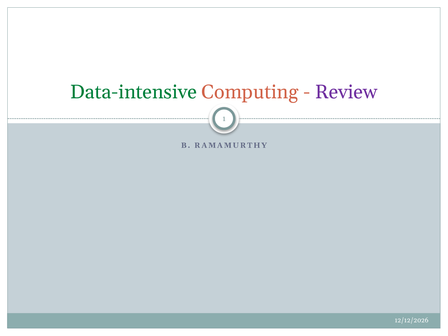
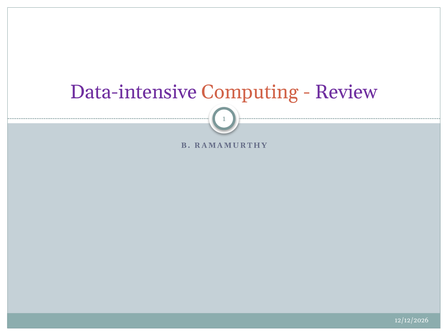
Data-intensive colour: green -> purple (134, 92)
